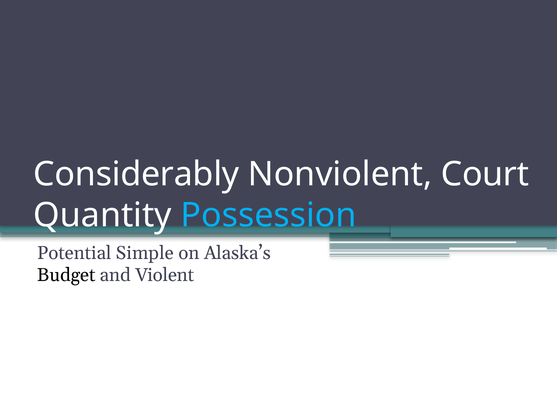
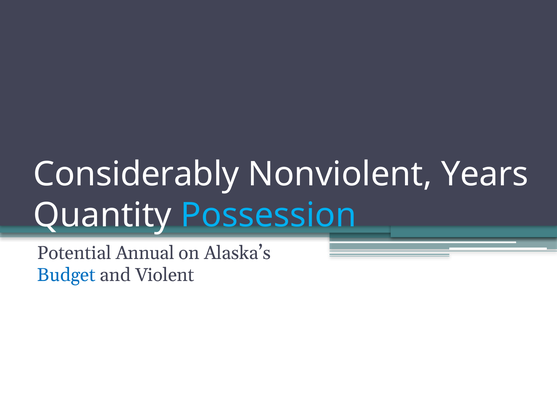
Court: Court -> Years (485, 174)
Simple: Simple -> Annual (145, 253)
Budget colour: black -> blue (66, 275)
